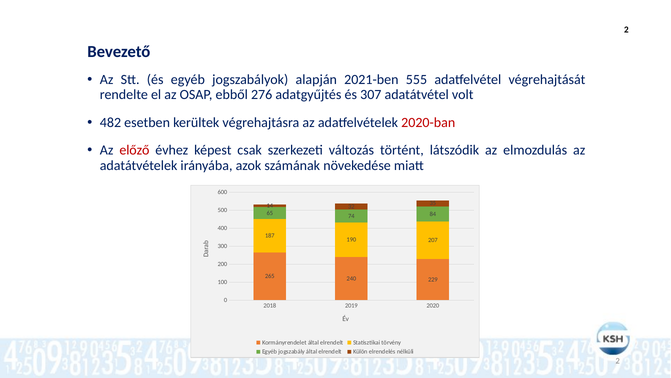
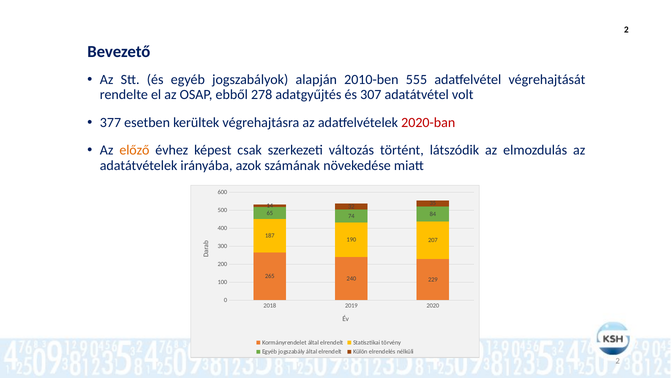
2021-ben: 2021-ben -> 2010-ben (371, 80)
276: 276 -> 278 (262, 95)
482: 482 -> 377 (110, 122)
előző colour: red -> orange (134, 150)
